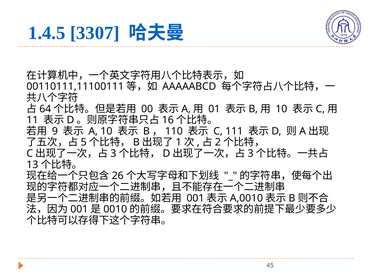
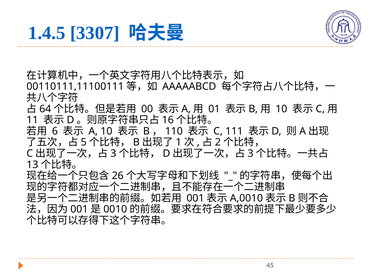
9: 9 -> 6 (55, 131)
